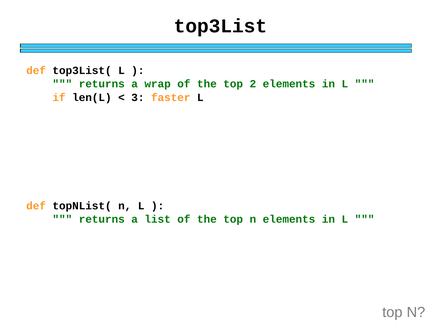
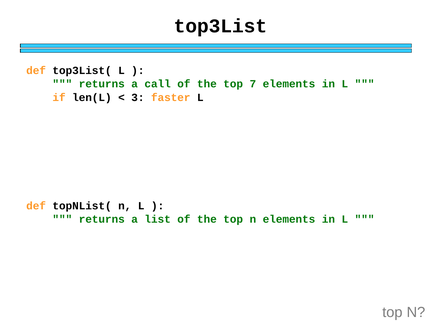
wrap: wrap -> call (158, 84)
2: 2 -> 7 (253, 84)
